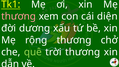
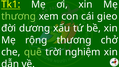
thương colour: pink -> light green (19, 16)
diện: diện -> gieo (107, 16)
trời thương: thương -> nghiệm (83, 52)
